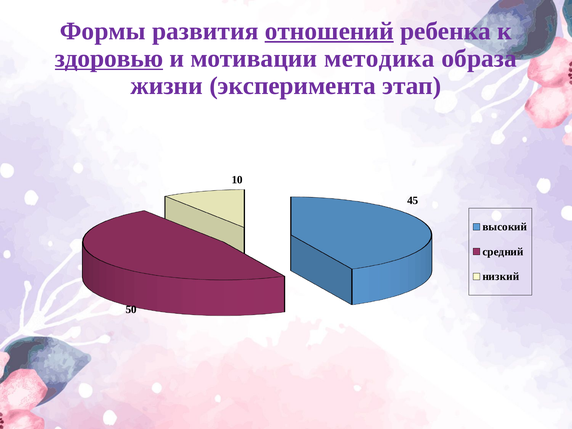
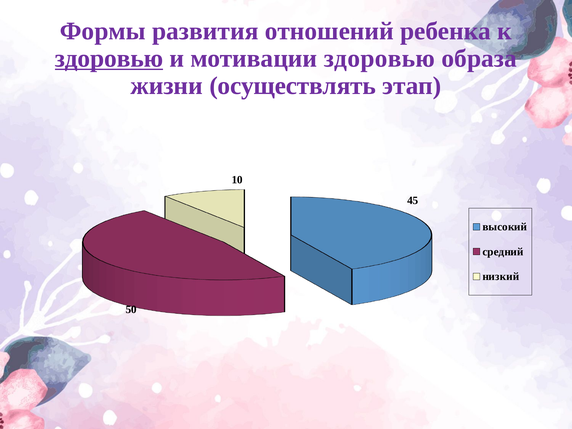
отношений underline: present -> none (329, 31)
мотивации методика: методика -> здоровью (379, 58)
эксперимента: эксперимента -> осуществлять (293, 86)
